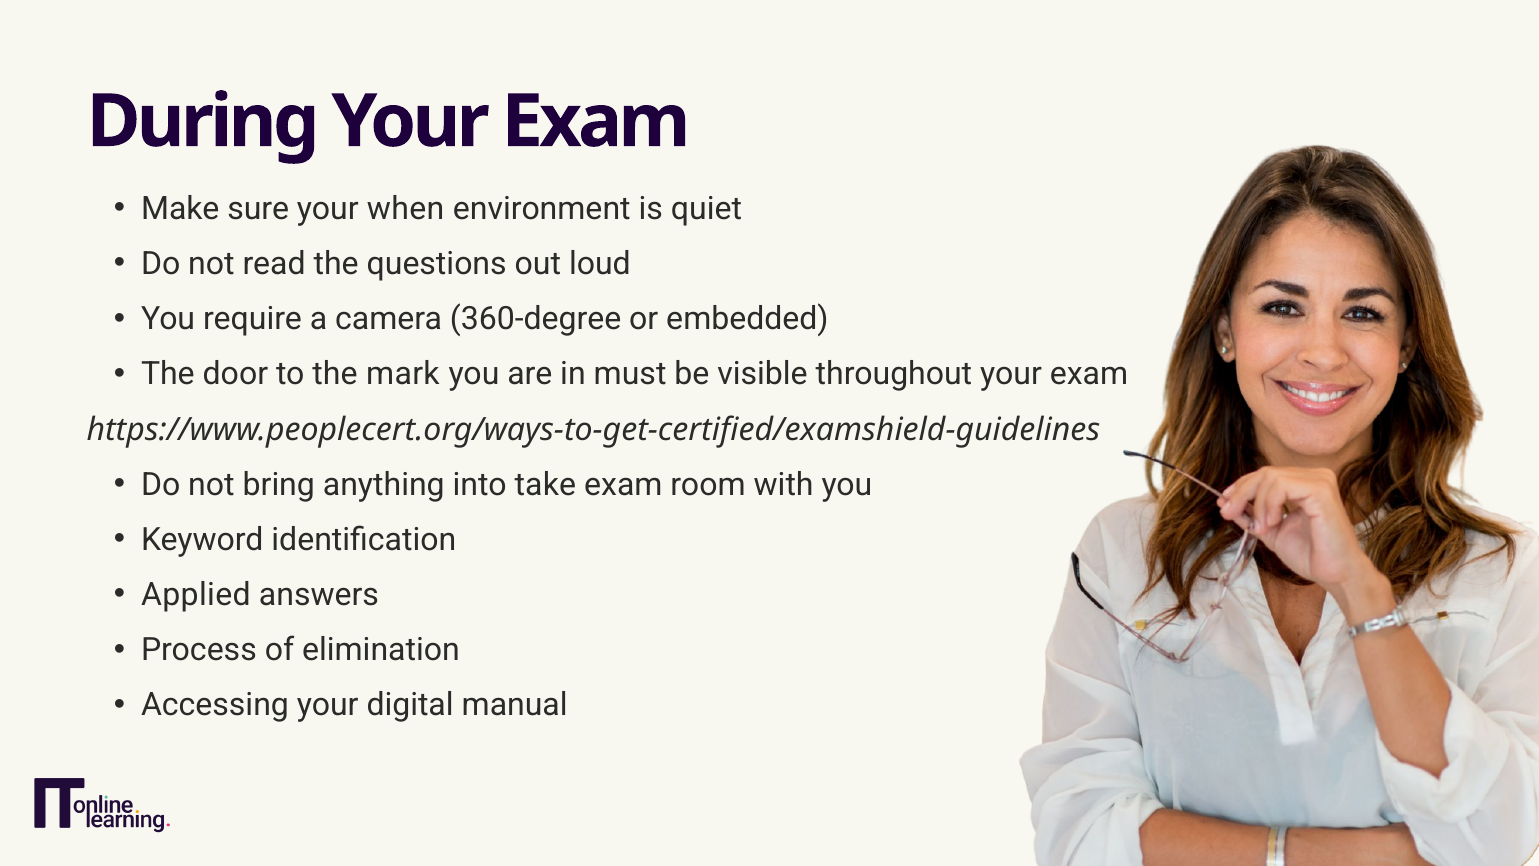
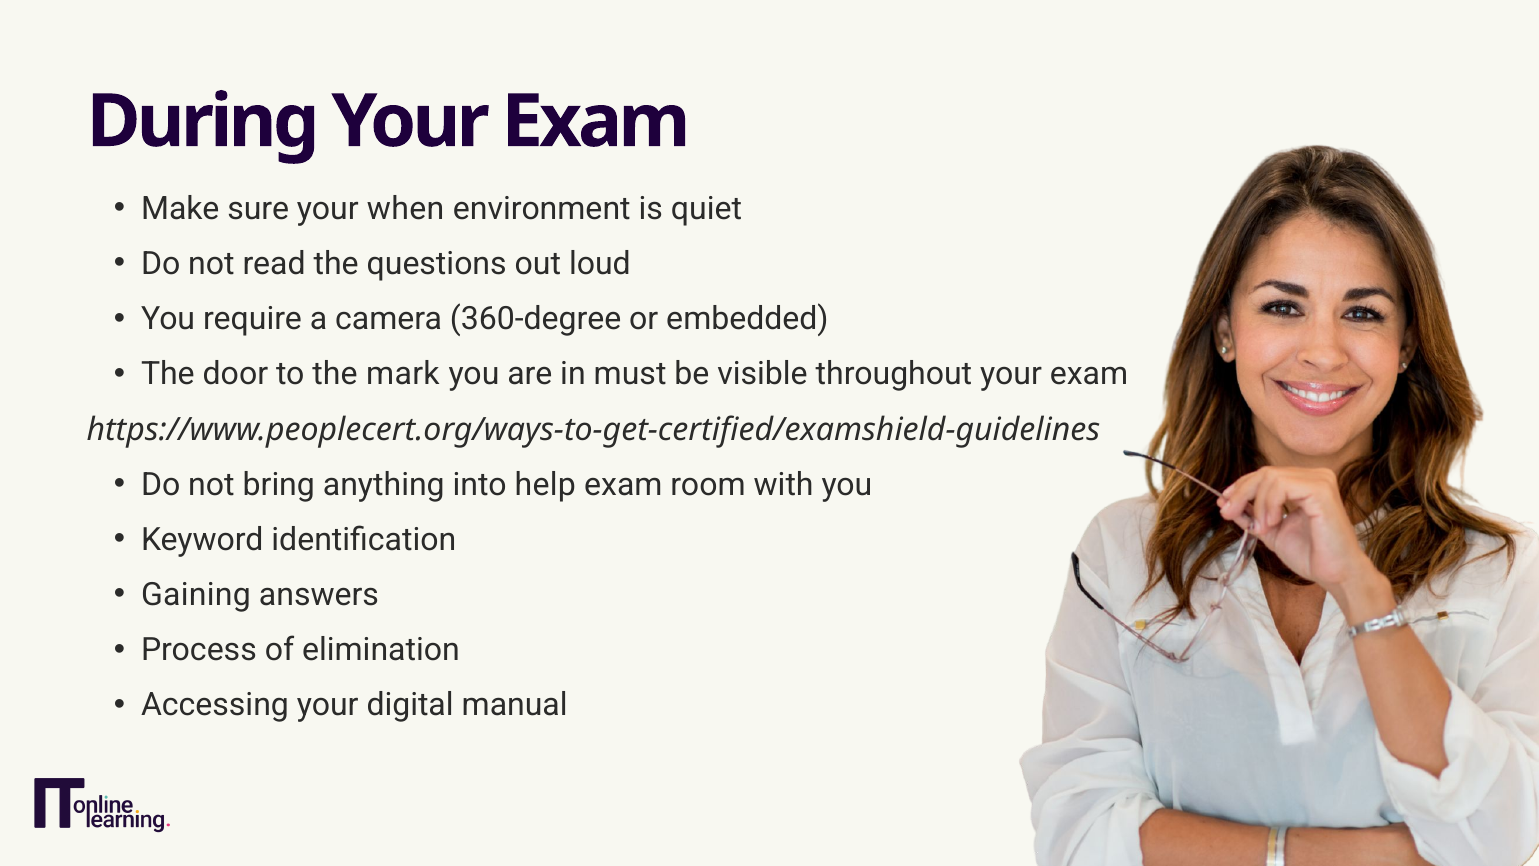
take: take -> help (545, 485)
Applied: Applied -> Gaining (196, 595)
